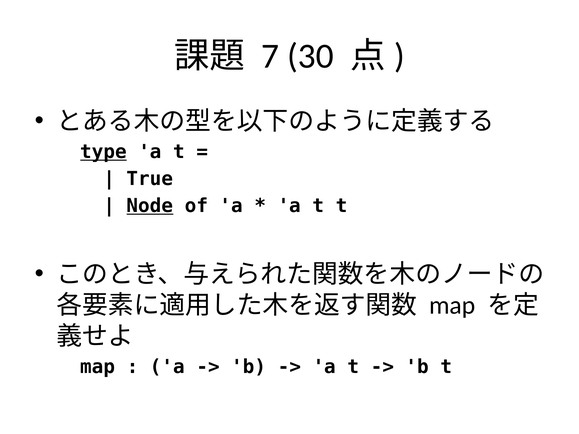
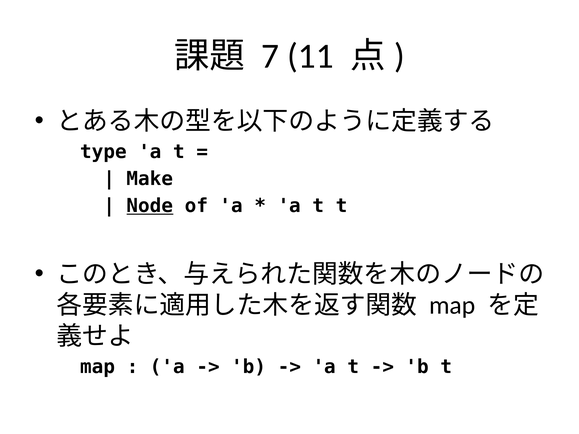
30: 30 -> 11 (310, 56)
type underline: present -> none (104, 152)
True: True -> Make (150, 179)
